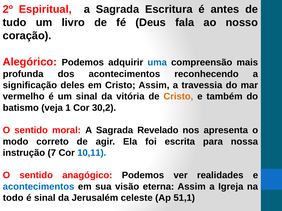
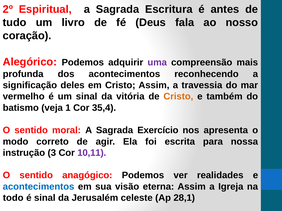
uma colour: blue -> purple (157, 63)
30,2: 30,2 -> 35,4 (104, 108)
Revelado: Revelado -> Exercício (158, 131)
7: 7 -> 3 (52, 153)
10,11 colour: blue -> purple (92, 153)
51,1: 51,1 -> 28,1 (184, 198)
